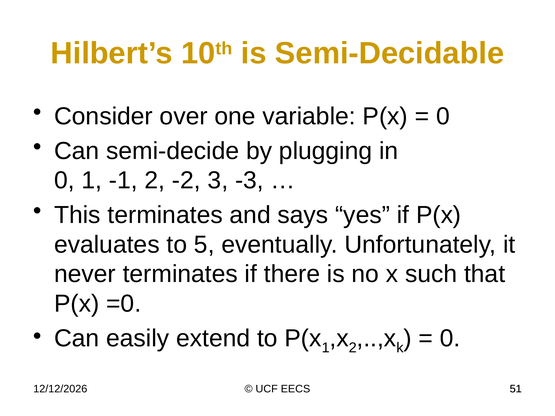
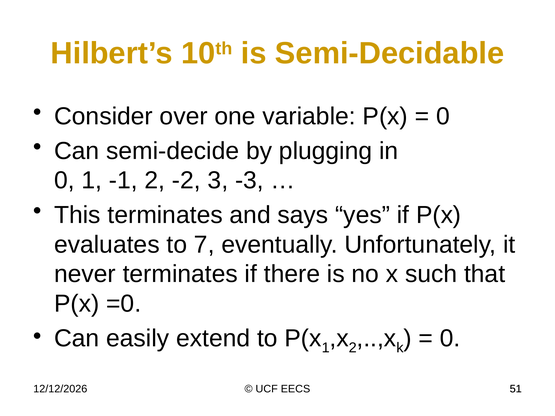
5: 5 -> 7 (204, 245)
